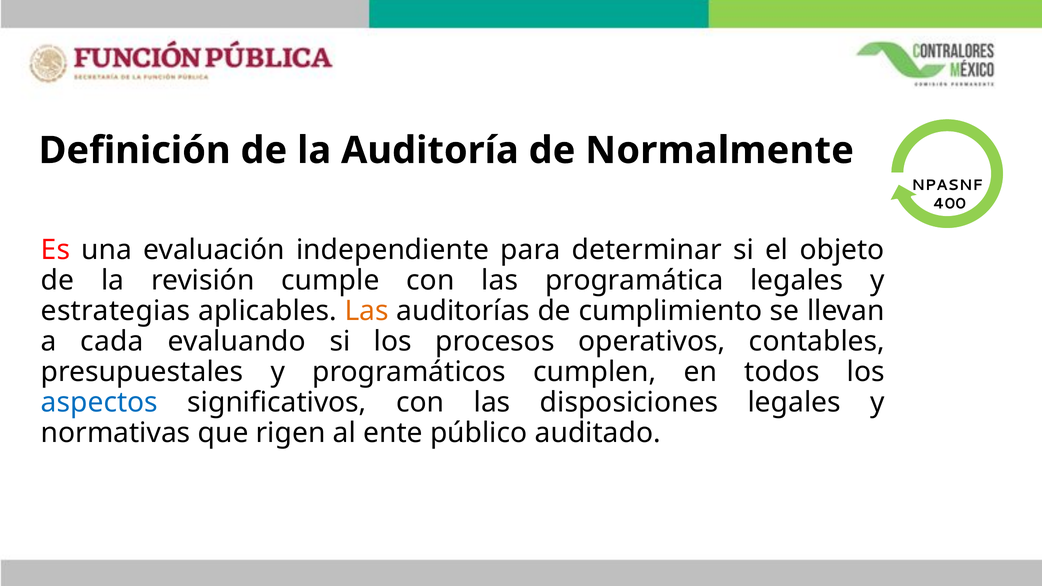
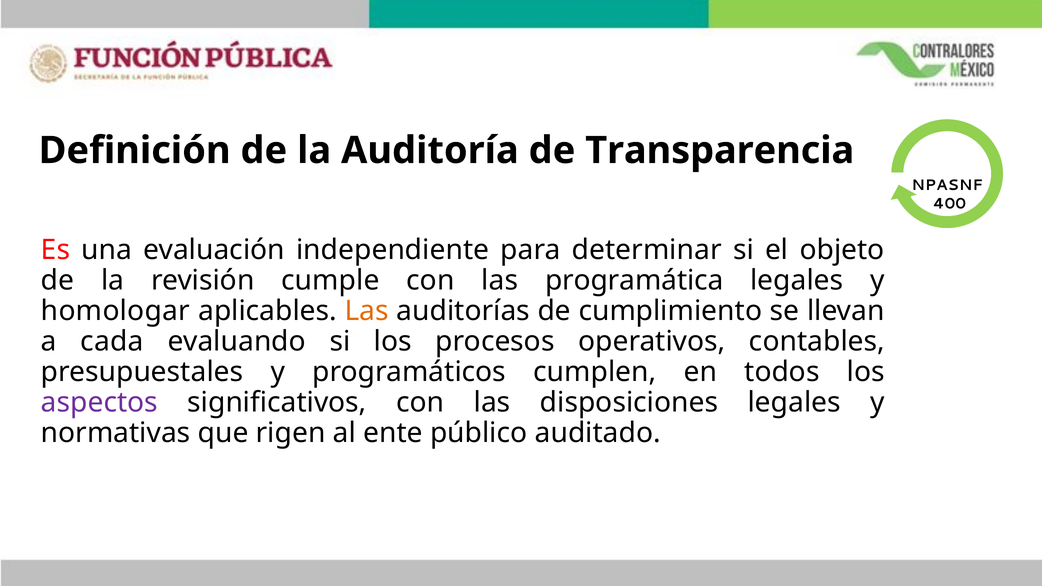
Normalmente: Normalmente -> Transparencia (720, 150)
estrategias: estrategias -> homologar (115, 311)
aspectos colour: blue -> purple (99, 403)
